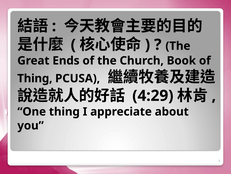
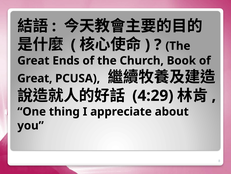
Thing: Thing -> Great (35, 78)
